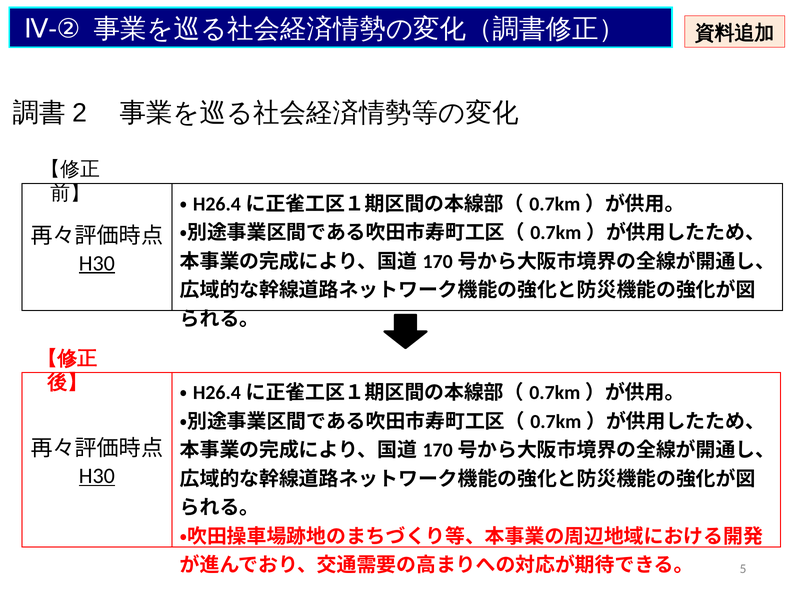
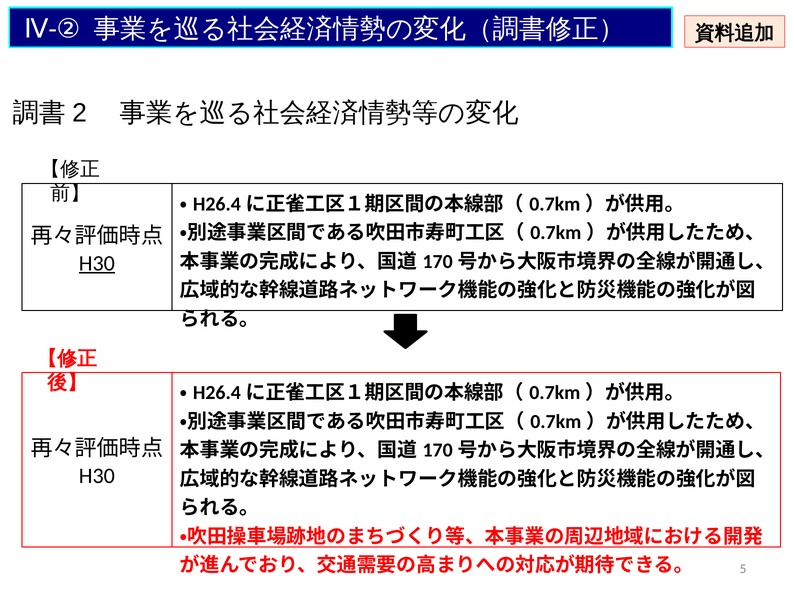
H30 underline: present -> none (97, 476)
